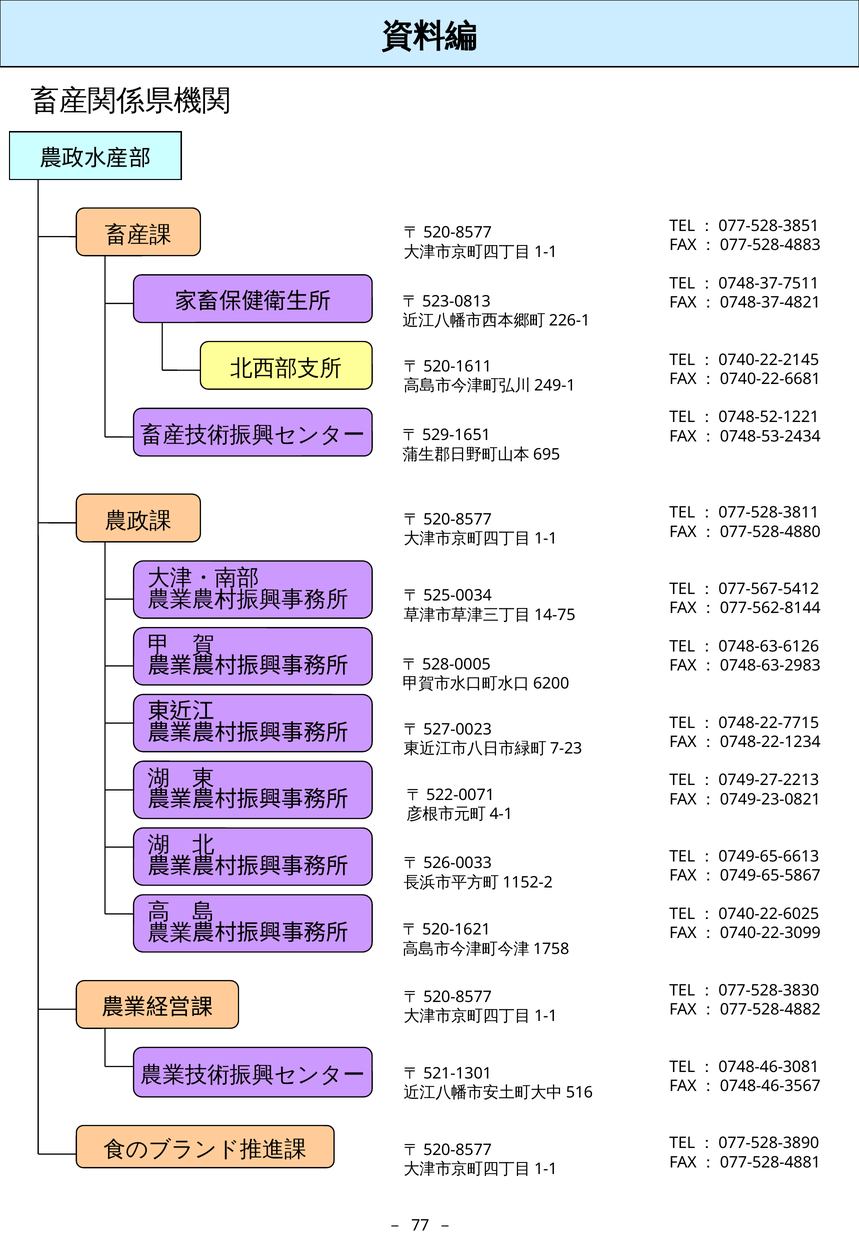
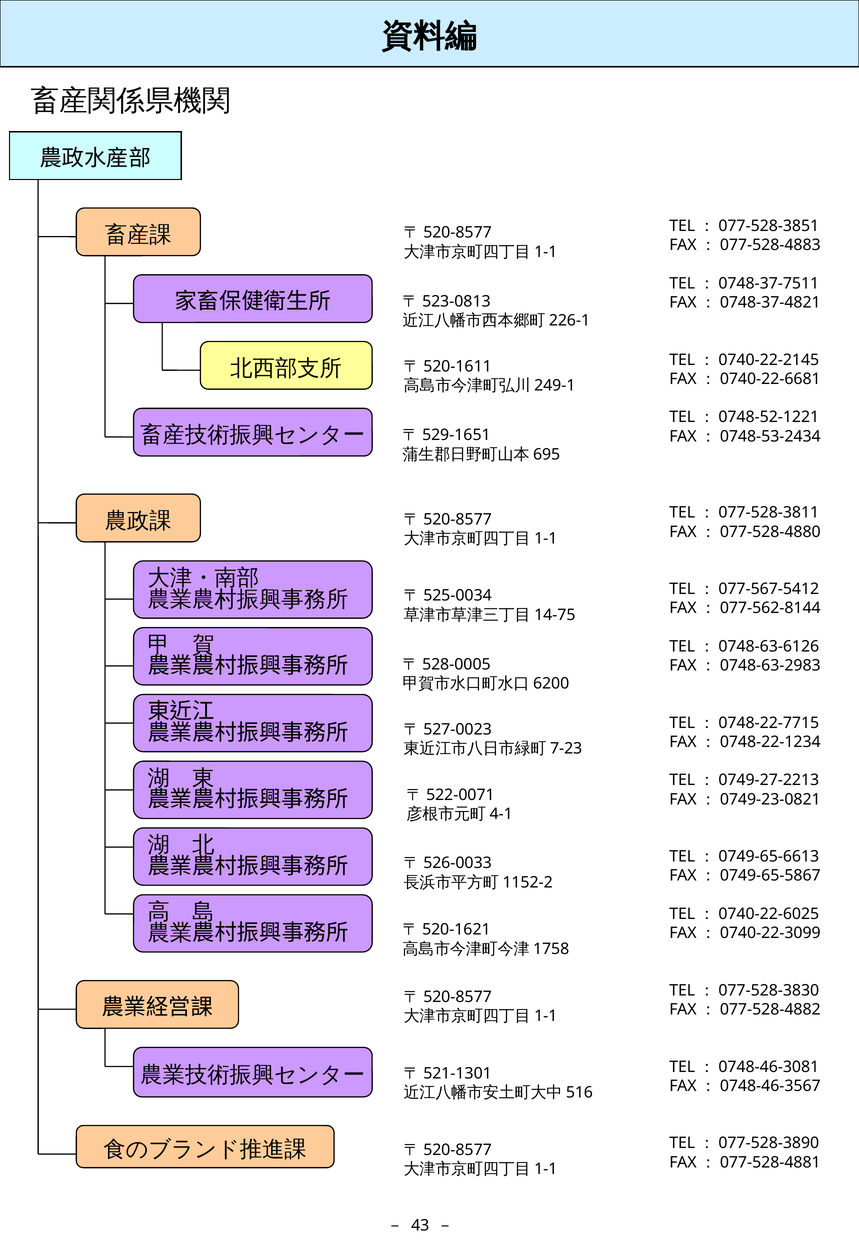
77: 77 -> 43 (420, 1226)
